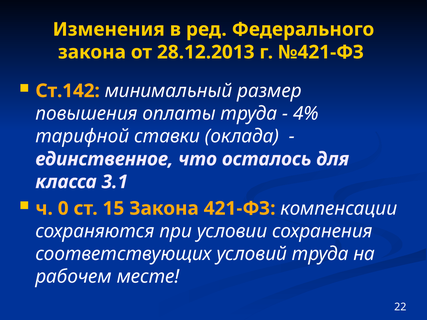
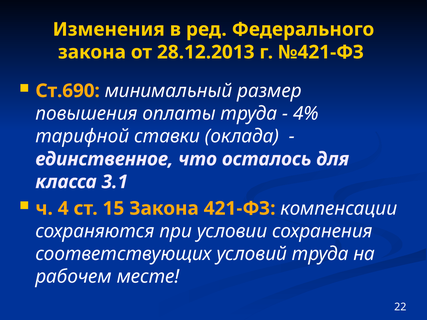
Ст.142: Ст.142 -> Ст.690 (68, 91)
0: 0 -> 4 (63, 209)
